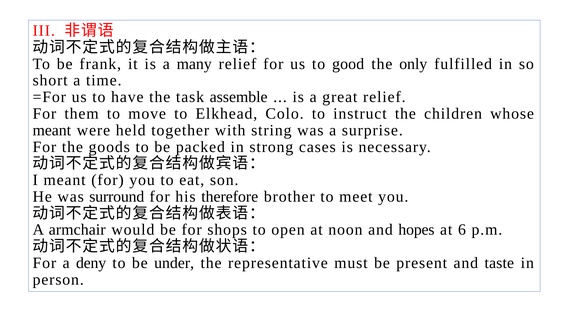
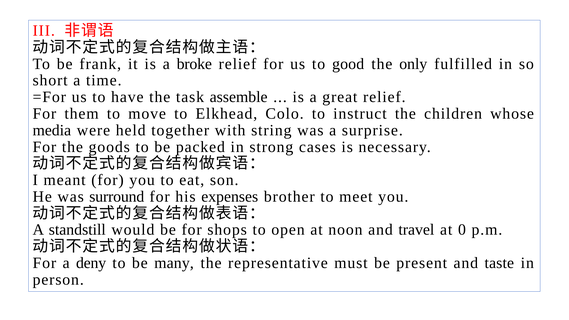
many: many -> broke (194, 64)
meant: meant -> media (52, 130)
therefore: therefore -> expenses (230, 197)
armchair: armchair -> standstill (77, 230)
hopes: hopes -> travel (416, 230)
6: 6 -> 0 (462, 230)
under: under -> many (174, 263)
